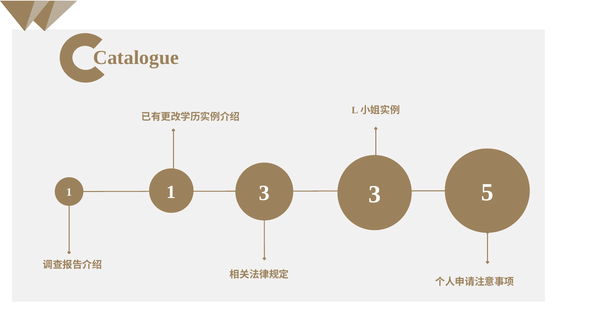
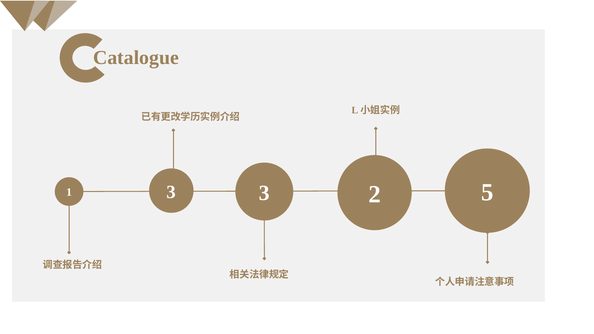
1 1: 1 -> 3 (171, 192)
3 3: 3 -> 2 (375, 194)
